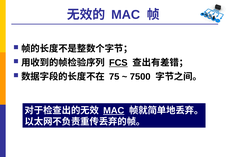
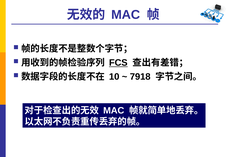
75: 75 -> 10 (114, 76)
7500: 7500 -> 7918 (140, 76)
MAC underline: present -> none (114, 110)
